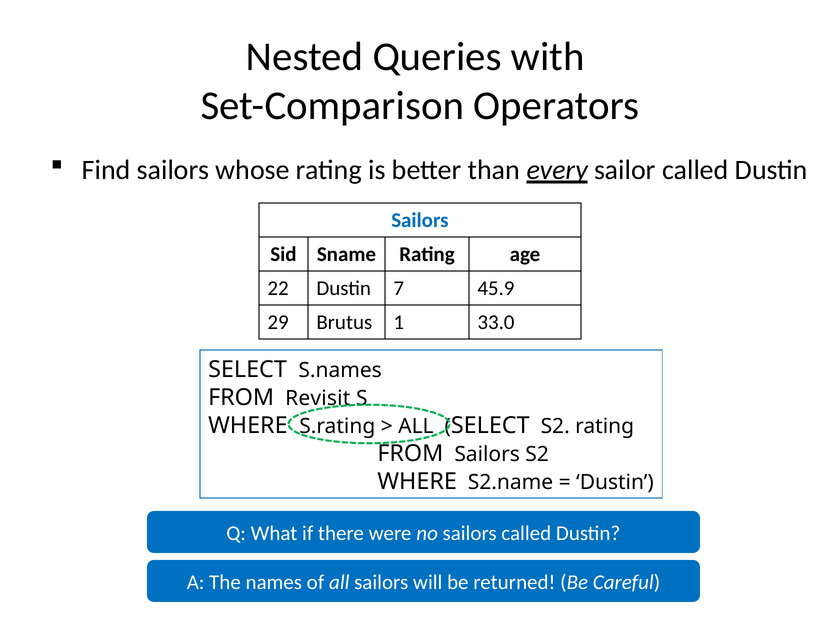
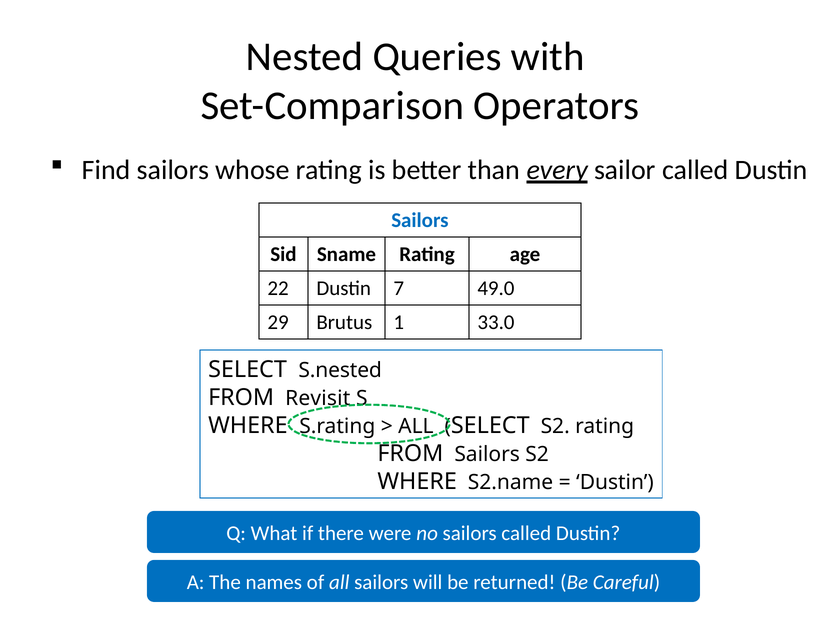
45.9: 45.9 -> 49.0 (496, 288)
S.names: S.names -> S.nested (340, 370)
